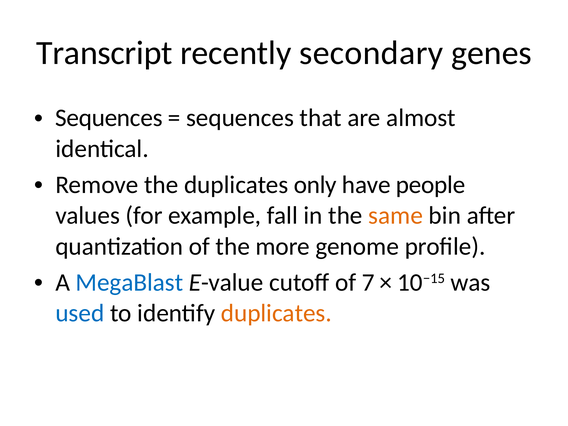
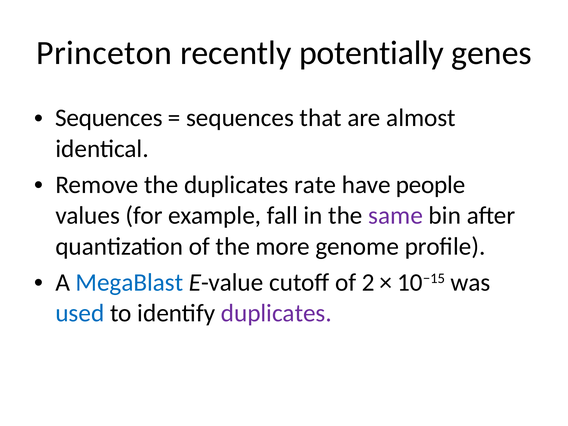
Transcript: Transcript -> Princeton (104, 53)
secondary: secondary -> potentially (372, 53)
only: only -> rate (315, 185)
same colour: orange -> purple (396, 216)
7: 7 -> 2 (368, 282)
duplicates colour: orange -> purple (276, 313)
